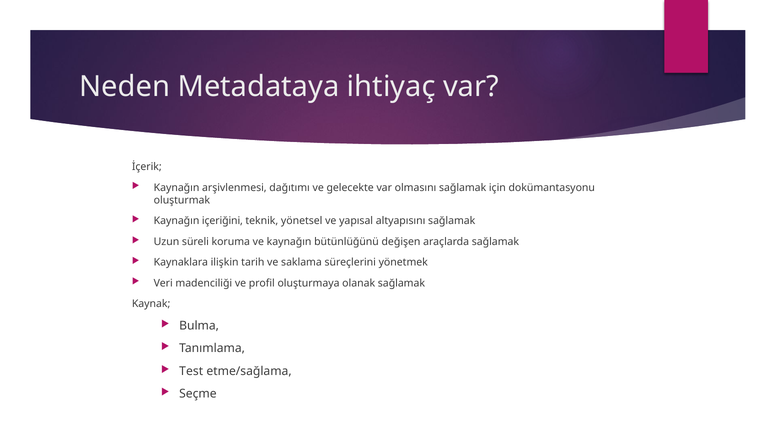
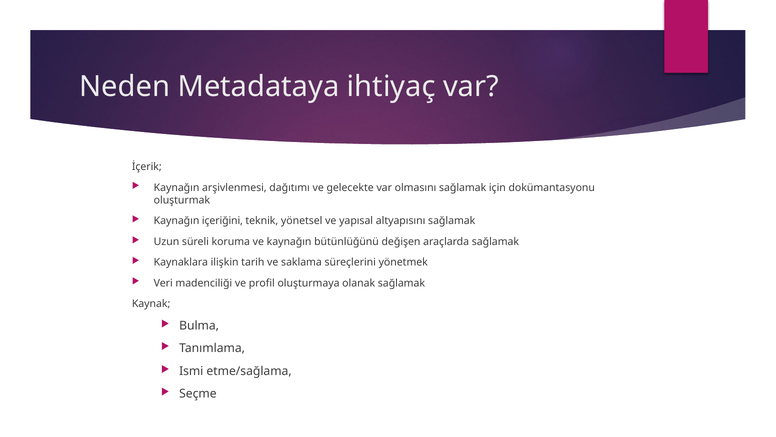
Test: Test -> Ismi (191, 371)
